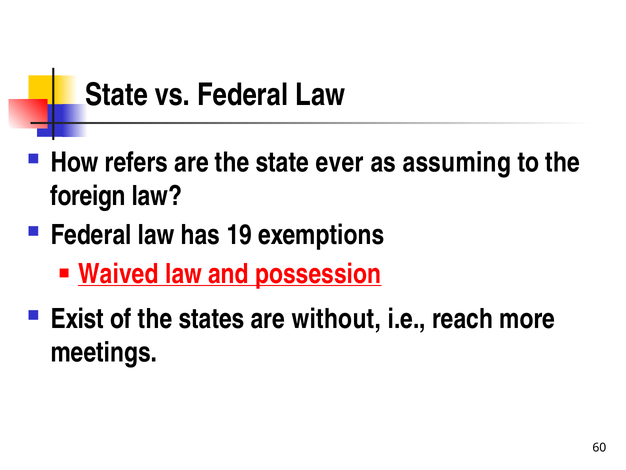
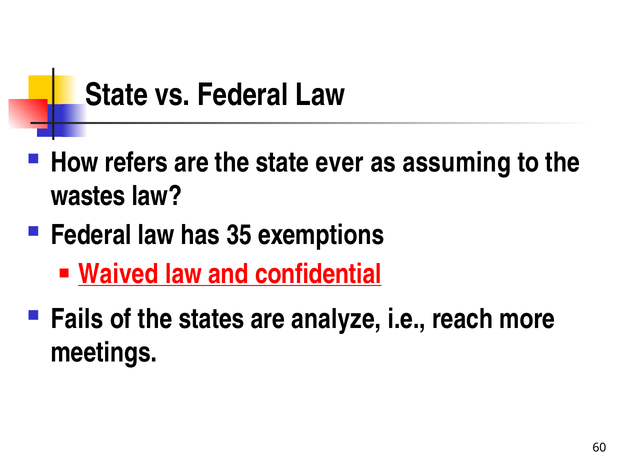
foreign: foreign -> wastes (88, 196)
19: 19 -> 35 (239, 235)
possession: possession -> confidential (318, 274)
Exist: Exist -> Fails (77, 319)
without: without -> analyze (336, 319)
